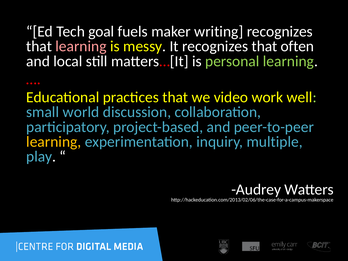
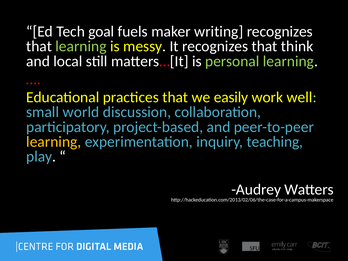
learning colour: pink -> light green (81, 46)
often: often -> think (297, 46)
video: video -> easily (231, 97)
multiple: multiple -> teaching (275, 142)
